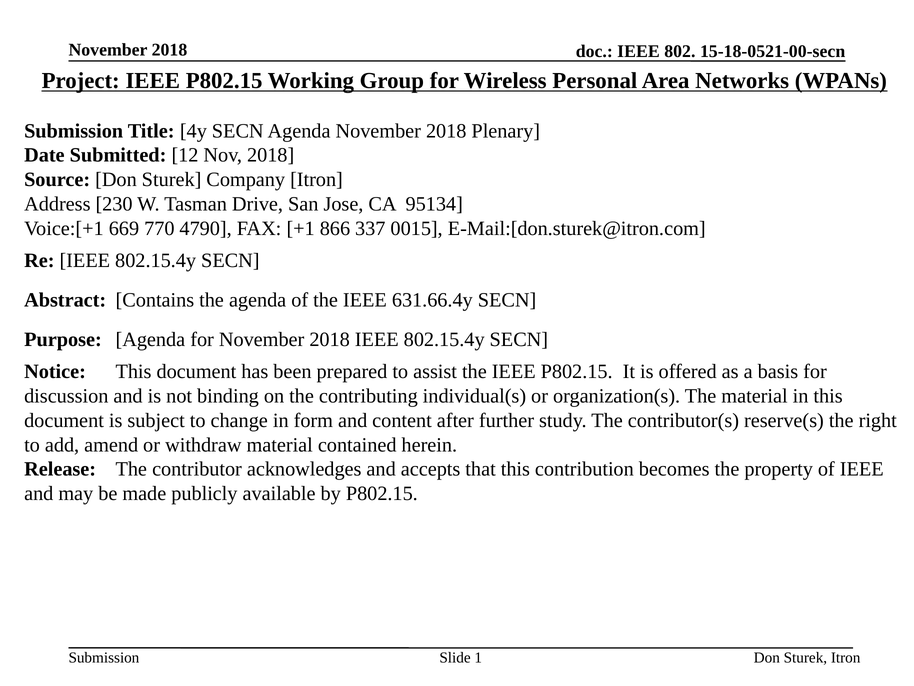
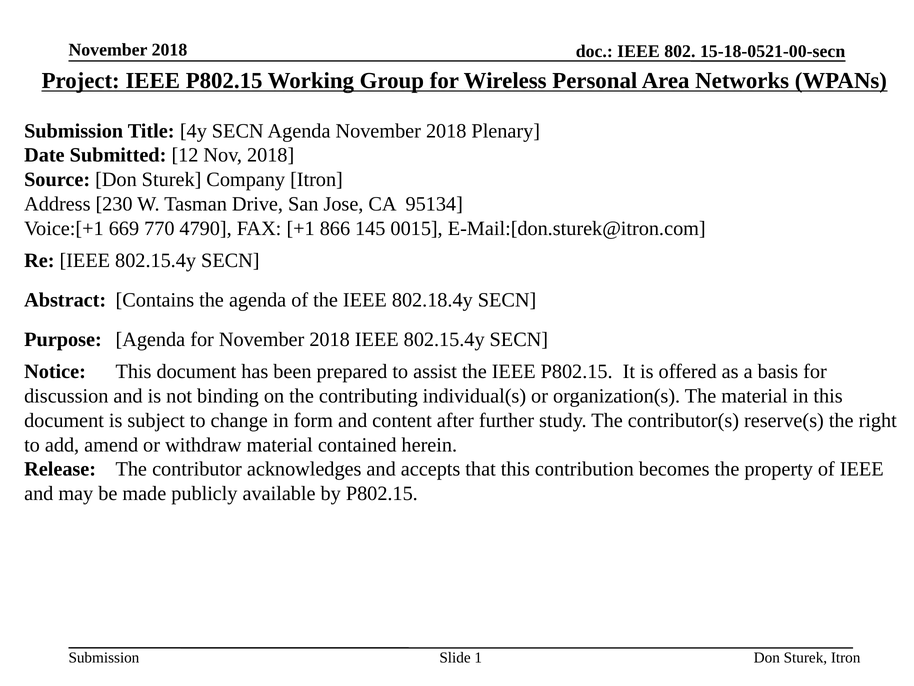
337: 337 -> 145 (370, 228)
631.66.4y: 631.66.4y -> 802.18.4y (432, 300)
